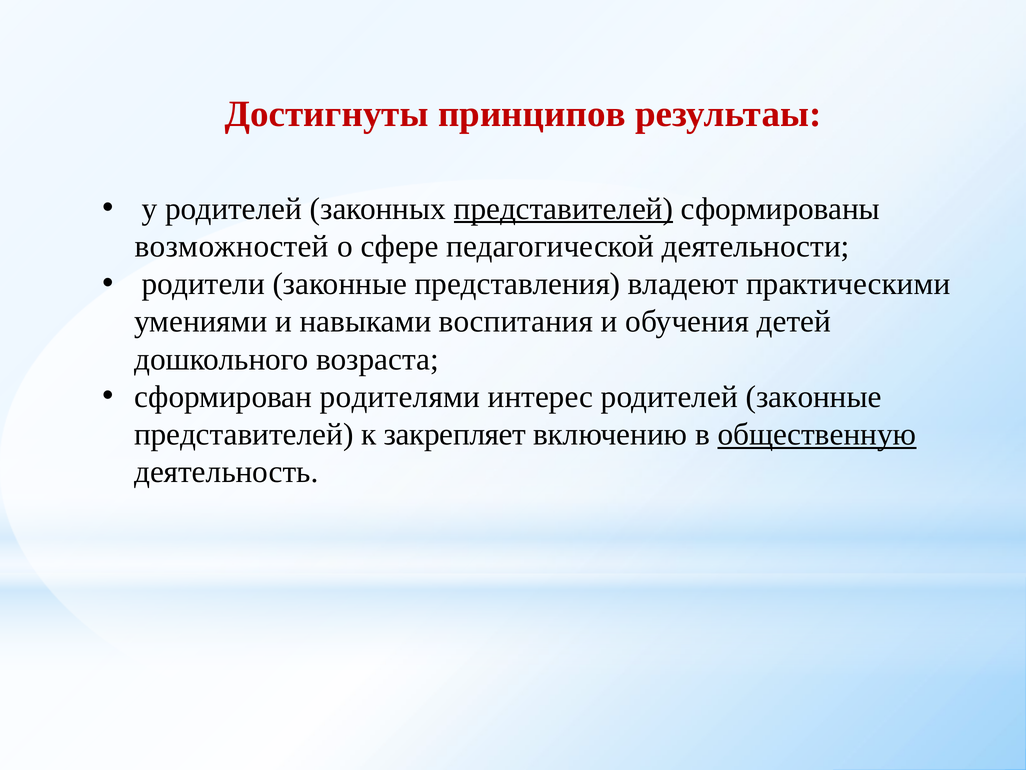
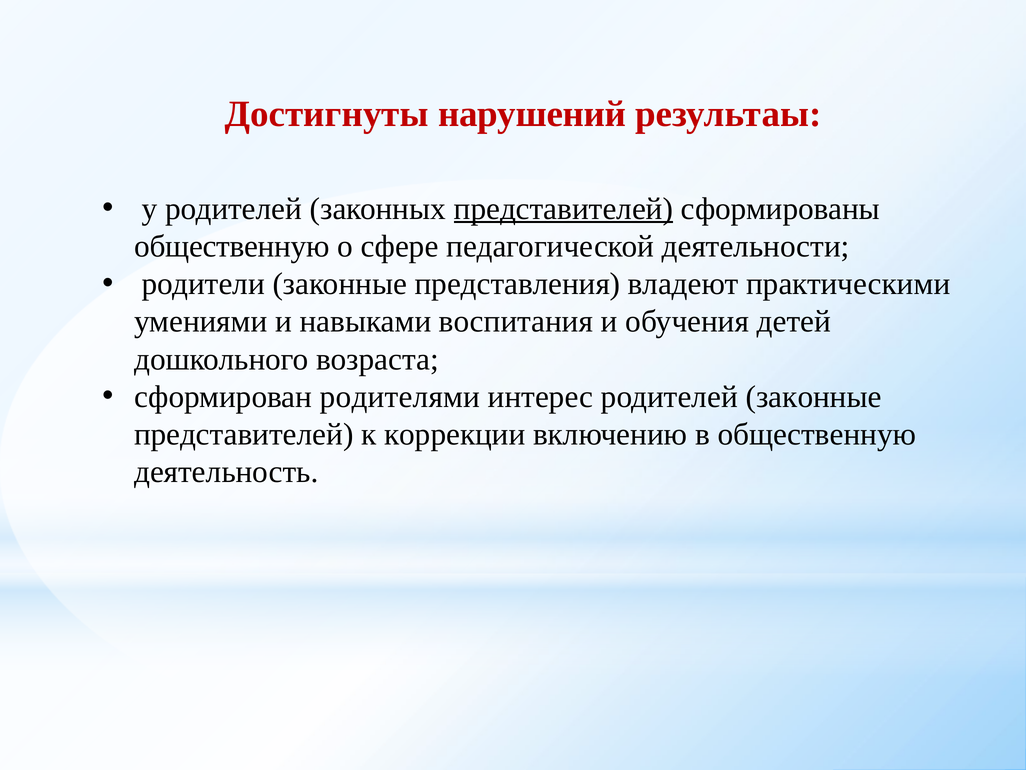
принципов: принципов -> нарушений (532, 114)
возможностей: возможностей -> общественную (232, 246)
закрепляет: закрепляет -> коррекции (455, 434)
общественную underline: present -> none (817, 434)
